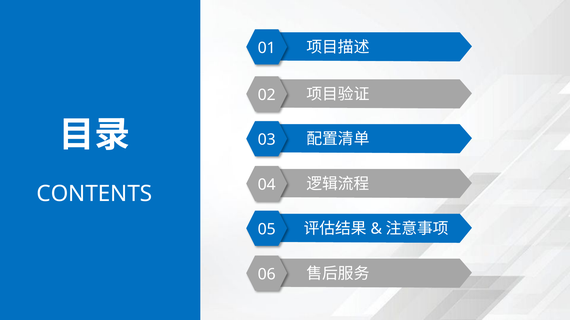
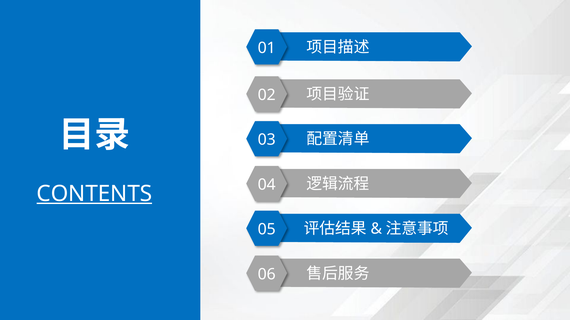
CONTENTS underline: none -> present (94, 194)
